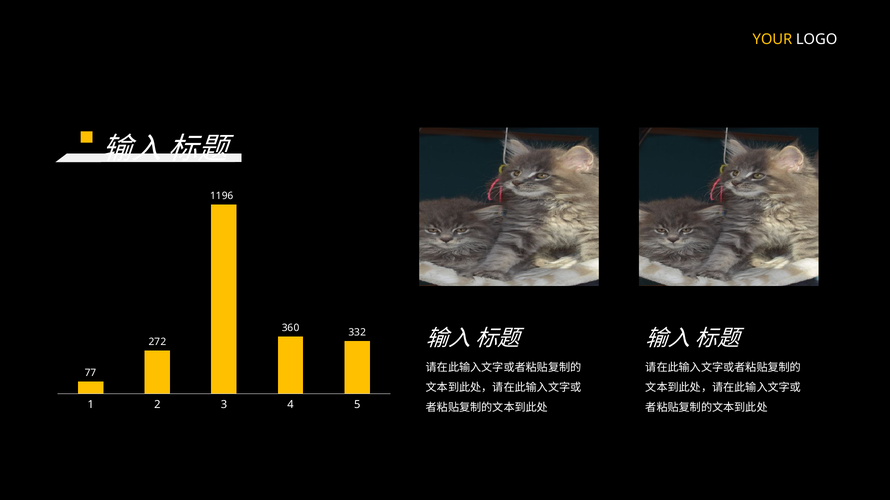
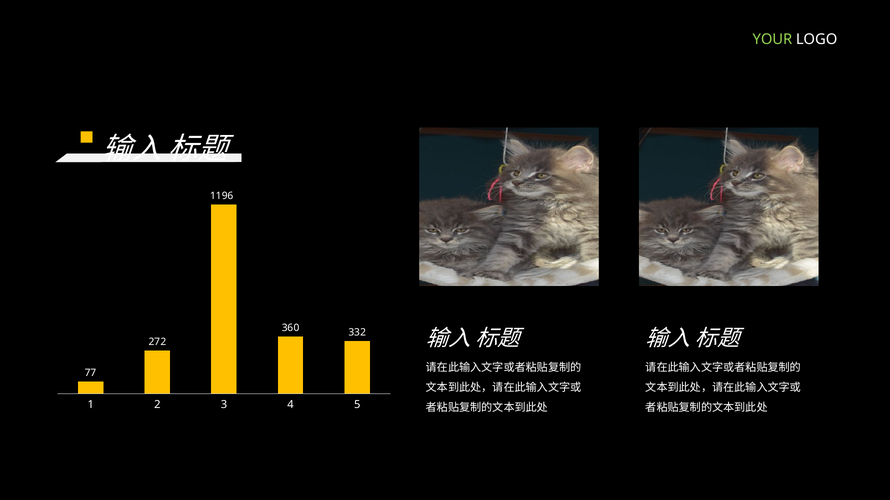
YOUR colour: yellow -> light green (772, 39)
